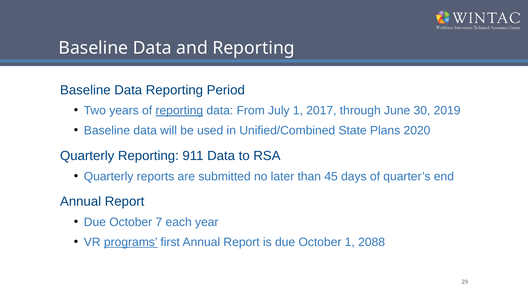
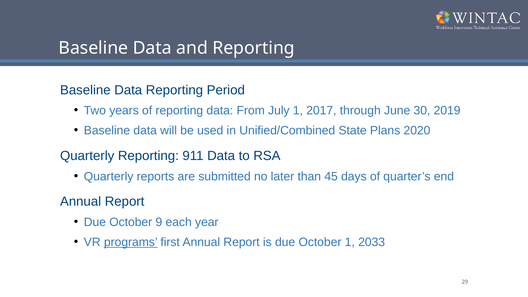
reporting underline: present -> none (179, 111)
7: 7 -> 9 (159, 222)
2088: 2088 -> 2033 (372, 242)
